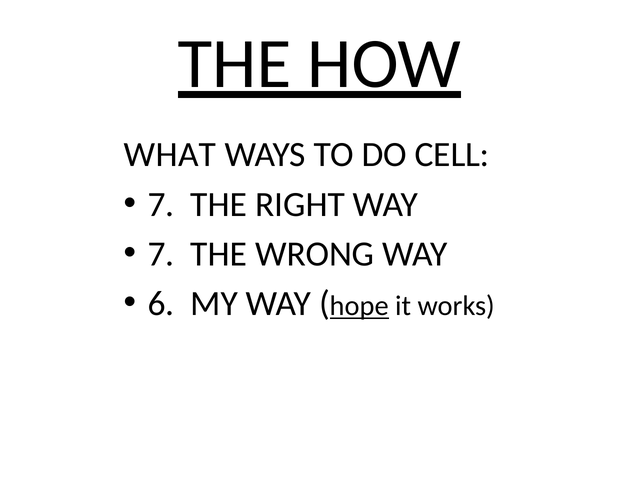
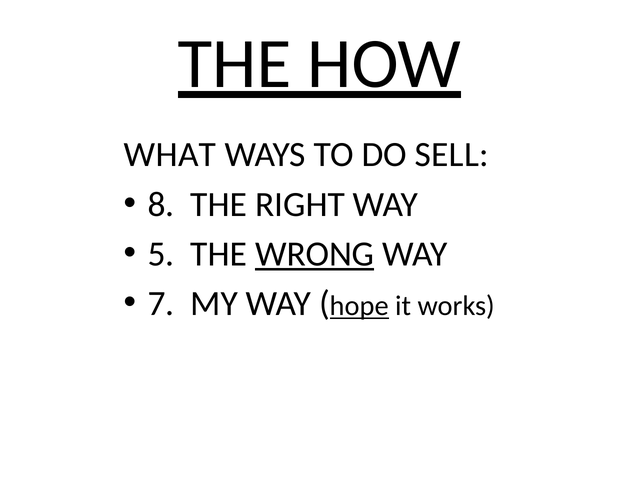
CELL: CELL -> SELL (452, 155)
7: 7 -> 8 (161, 204)
7: 7 -> 5 (161, 254)
WRONG underline: none -> present (315, 254)
6: 6 -> 7 (161, 304)
